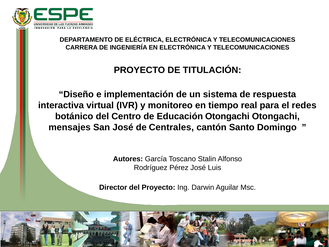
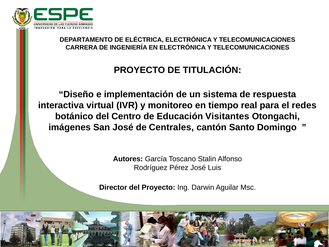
Educación Otongachi: Otongachi -> Visitantes (227, 116)
mensajes: mensajes -> imágenes (70, 127)
